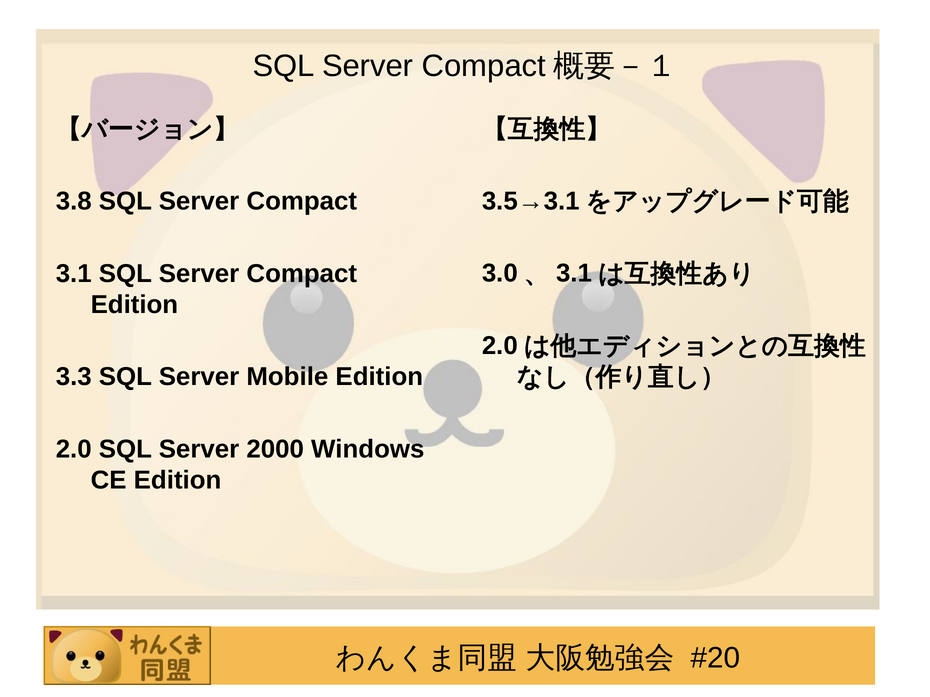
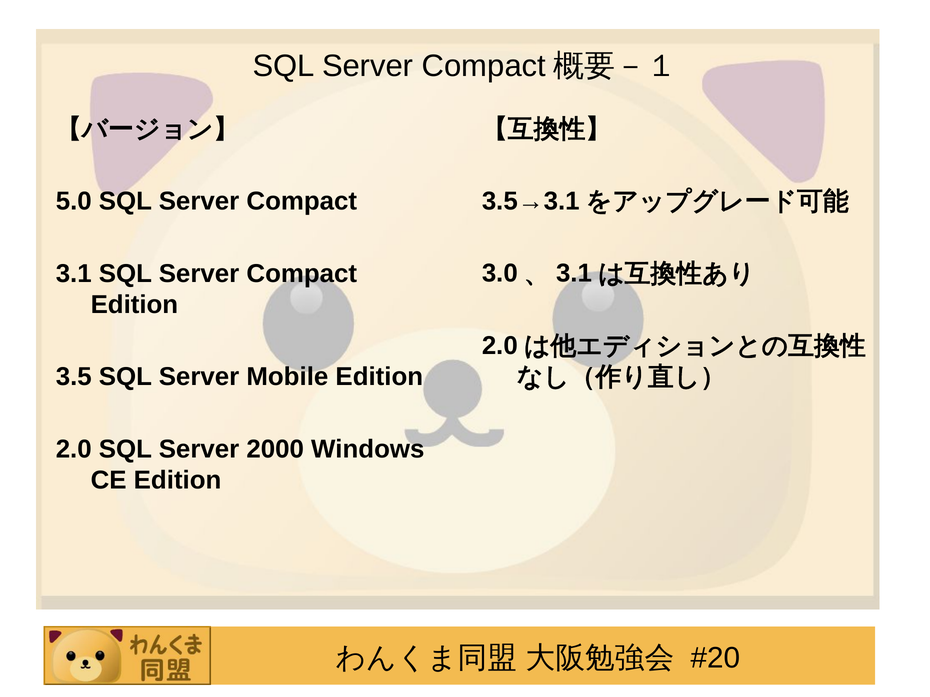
3.8: 3.8 -> 5.0 (74, 201)
3.3: 3.3 -> 3.5 (74, 377)
